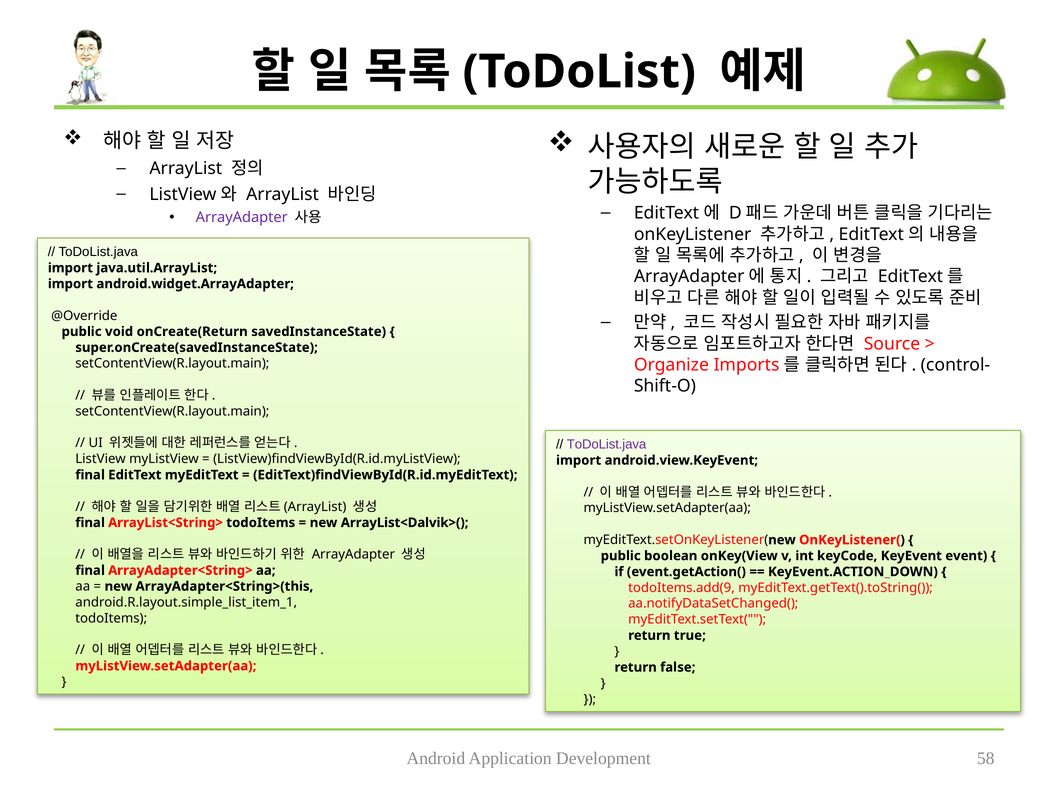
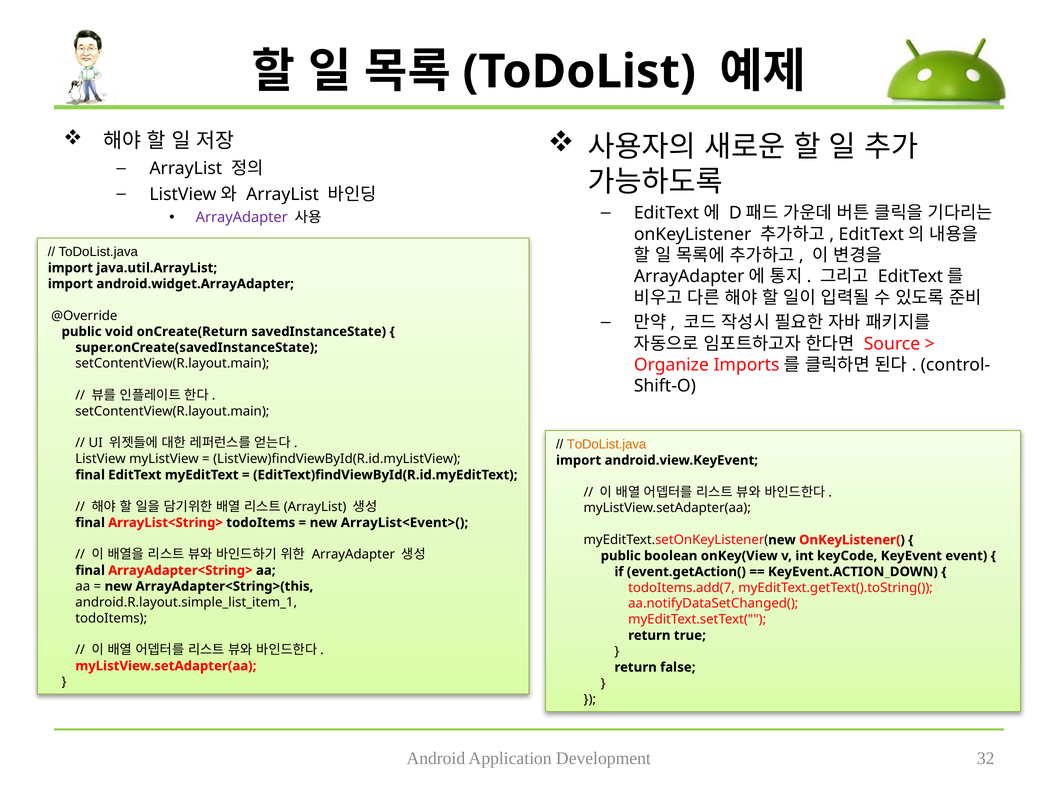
ToDoList.java colour: purple -> orange (607, 444)
ArrayList<Dalvik>(: ArrayList<Dalvik>( -> ArrayList<Event>( (405, 522)
todoItems.add(9: todoItems.add(9 -> todoItems.add(7 (681, 587)
58: 58 -> 32 (986, 758)
